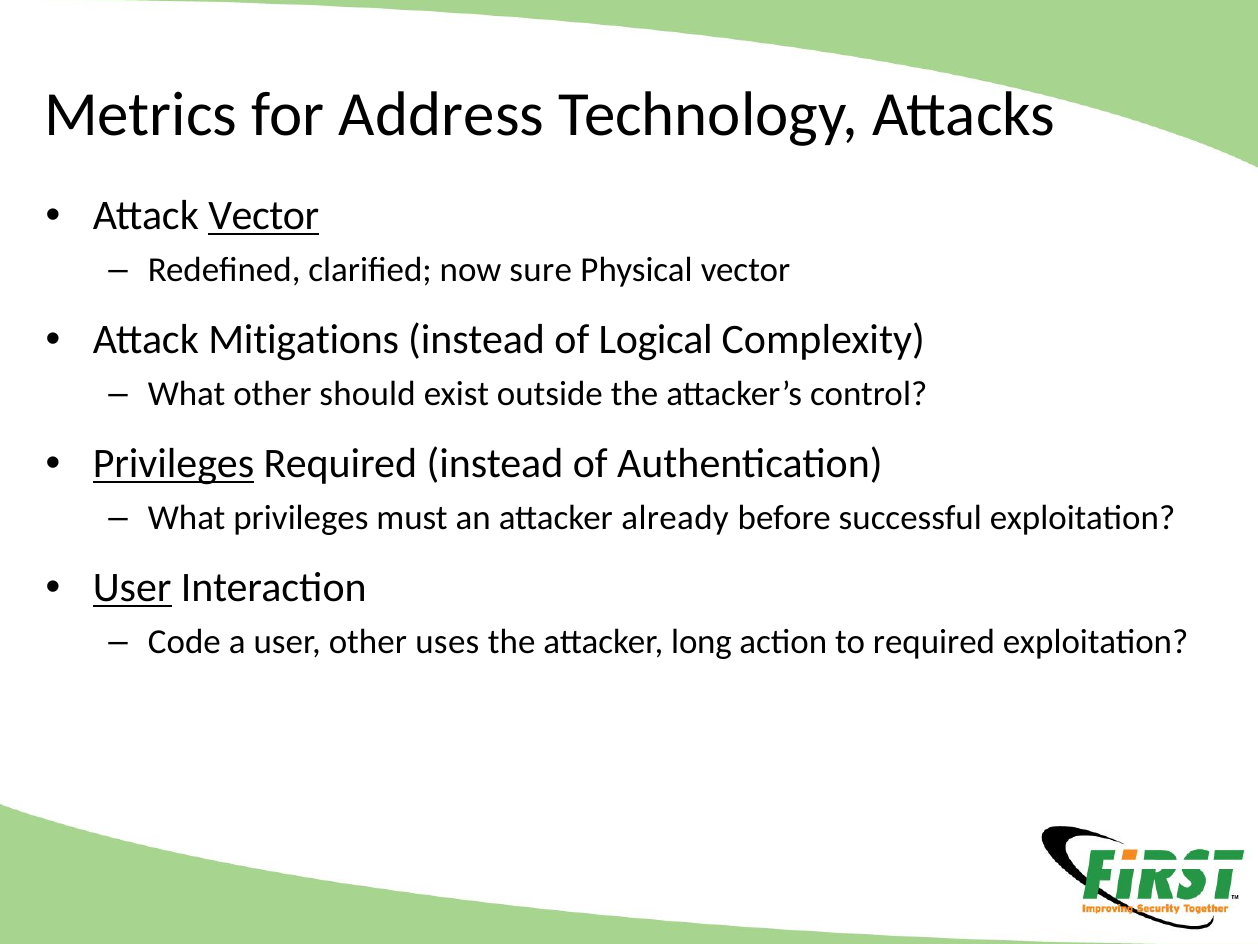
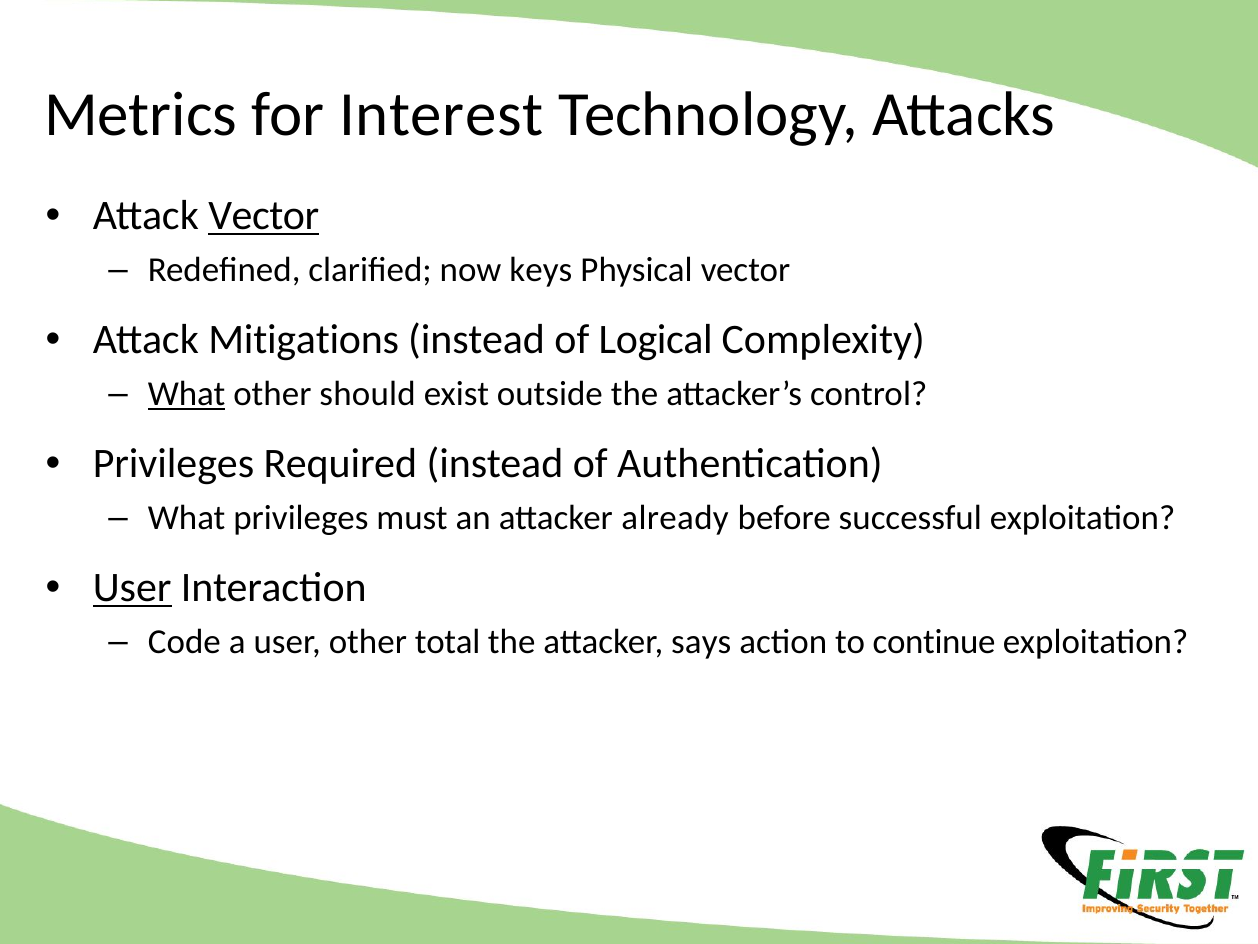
Address: Address -> Interest (441, 114)
sure: sure -> keys (541, 270)
What underline: none -> present (187, 394)
Privileges underline: present -> none (173, 464)
uses: uses -> total (448, 642)
long: long -> says (701, 642)
to required: required -> continue (934, 642)
